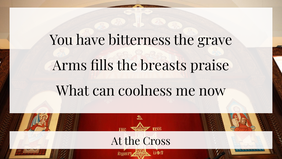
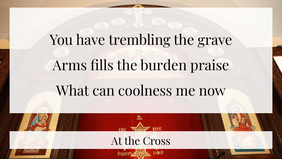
bitterness: bitterness -> trembling (140, 40)
breasts: breasts -> burden (164, 65)
